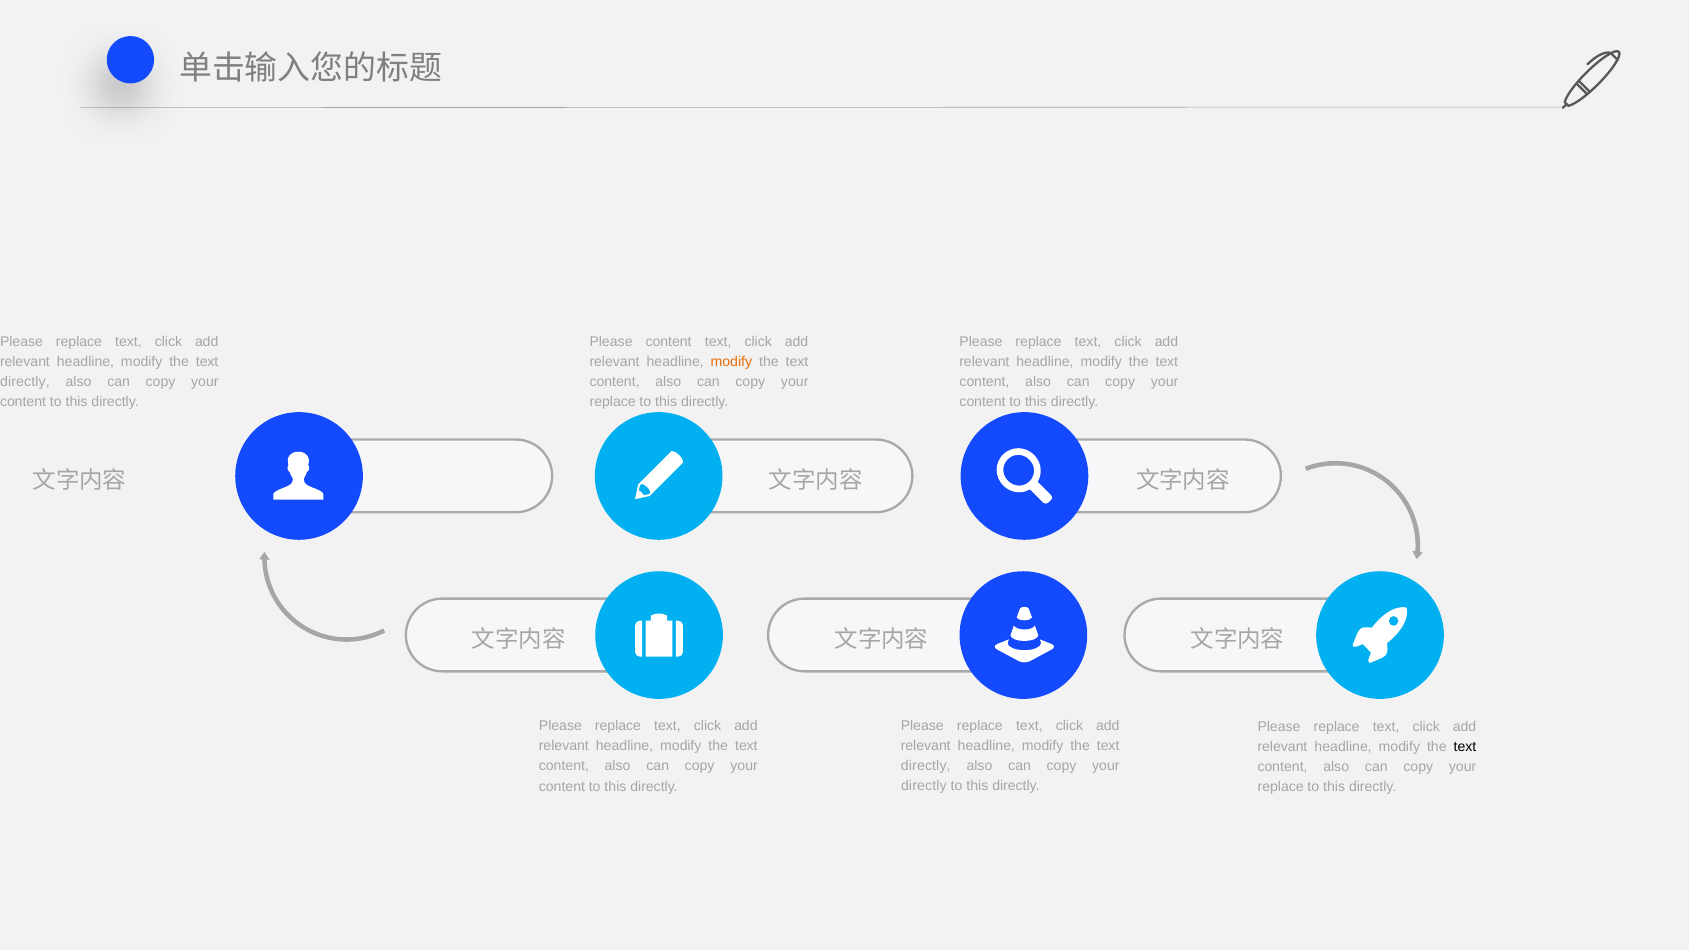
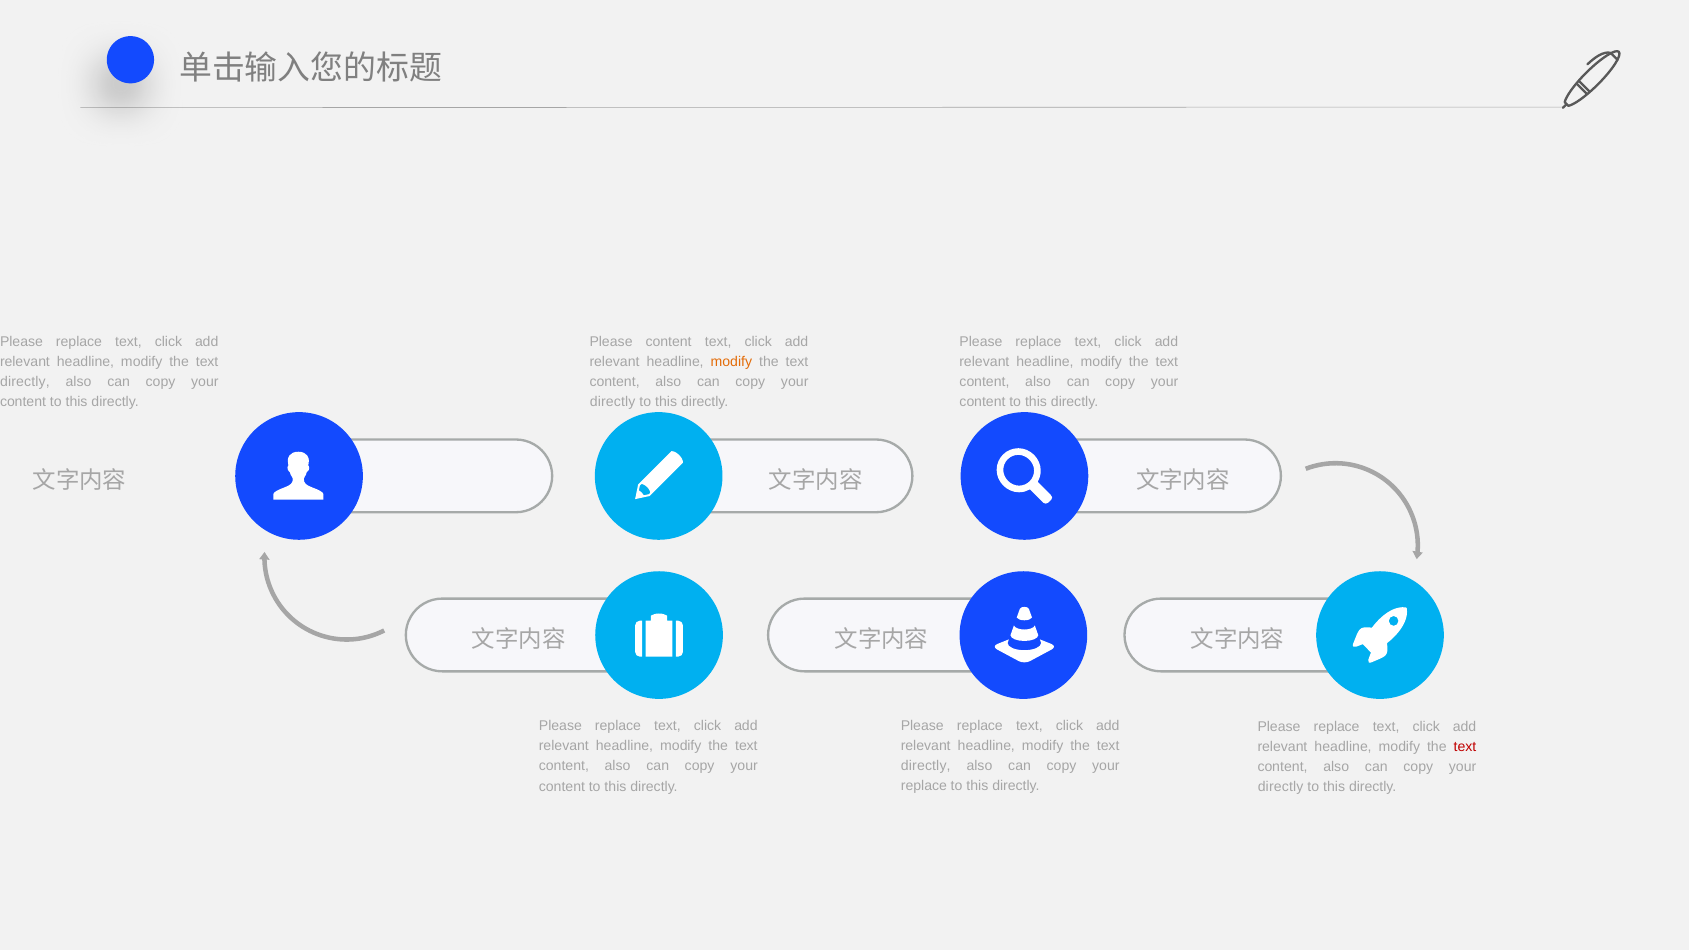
replace: replace -> directly (613, 402)
text colour: black -> red (1465, 747)
directly: directly -> replace (924, 786)
replace: replace -> directly (1281, 787)
